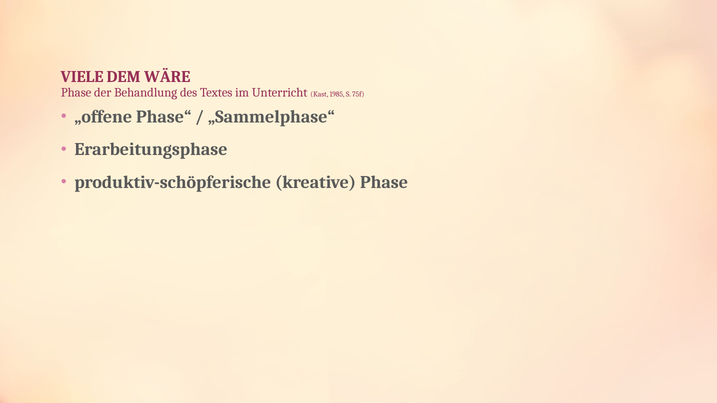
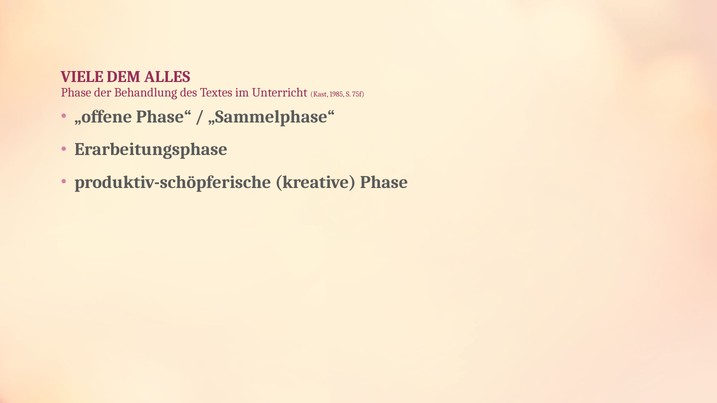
WÄRE: WÄRE -> ALLES (167, 77)
